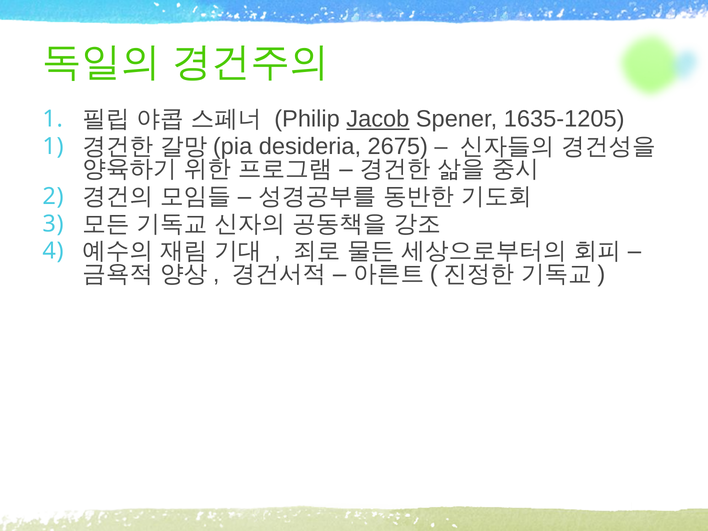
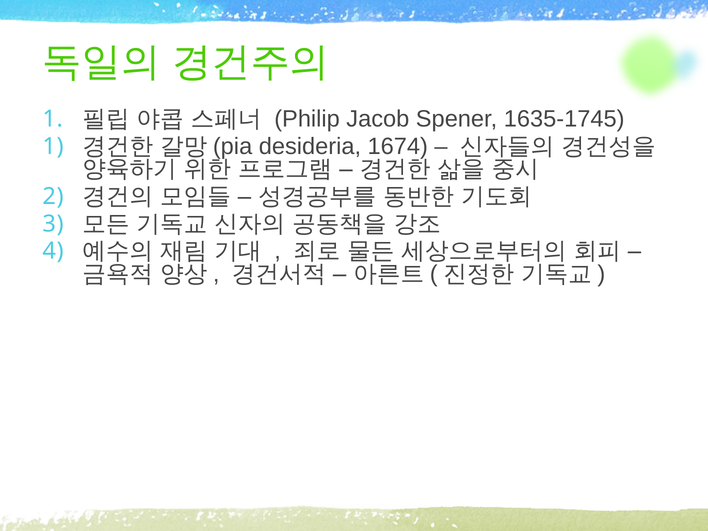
Jacob underline: present -> none (378, 119)
1635-1205: 1635-1205 -> 1635-1745 (564, 119)
2675: 2675 -> 1674 (398, 146)
